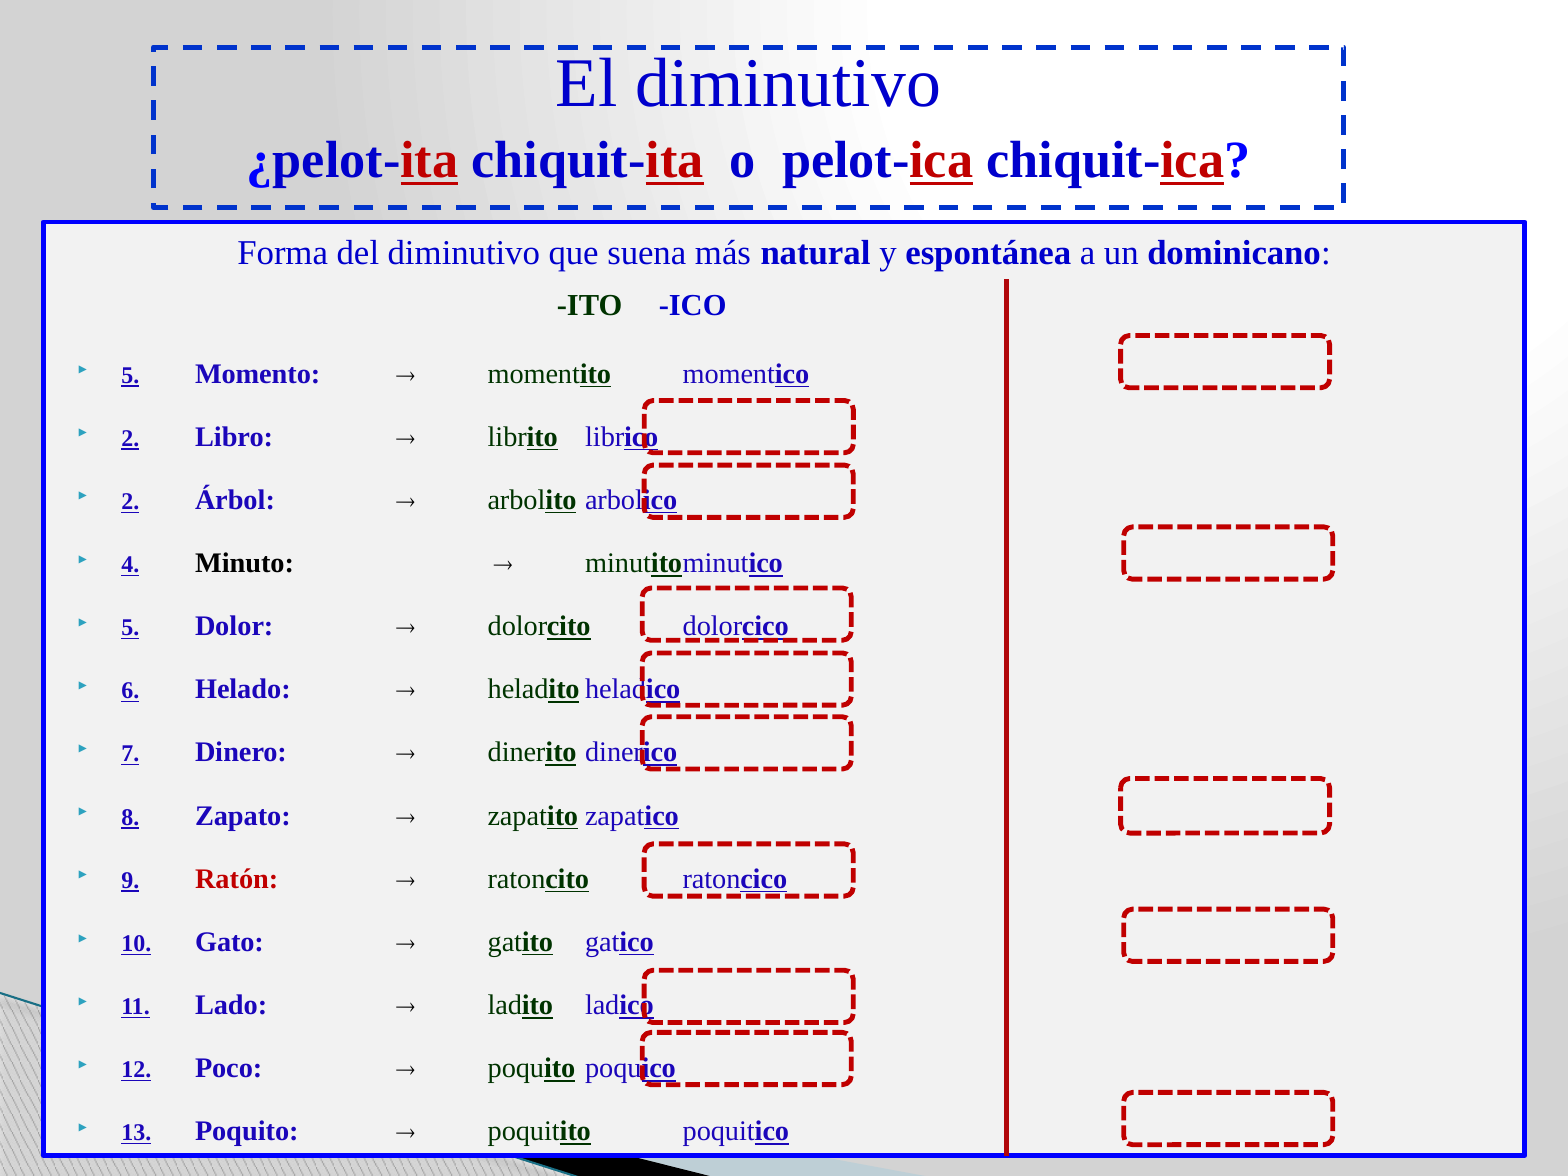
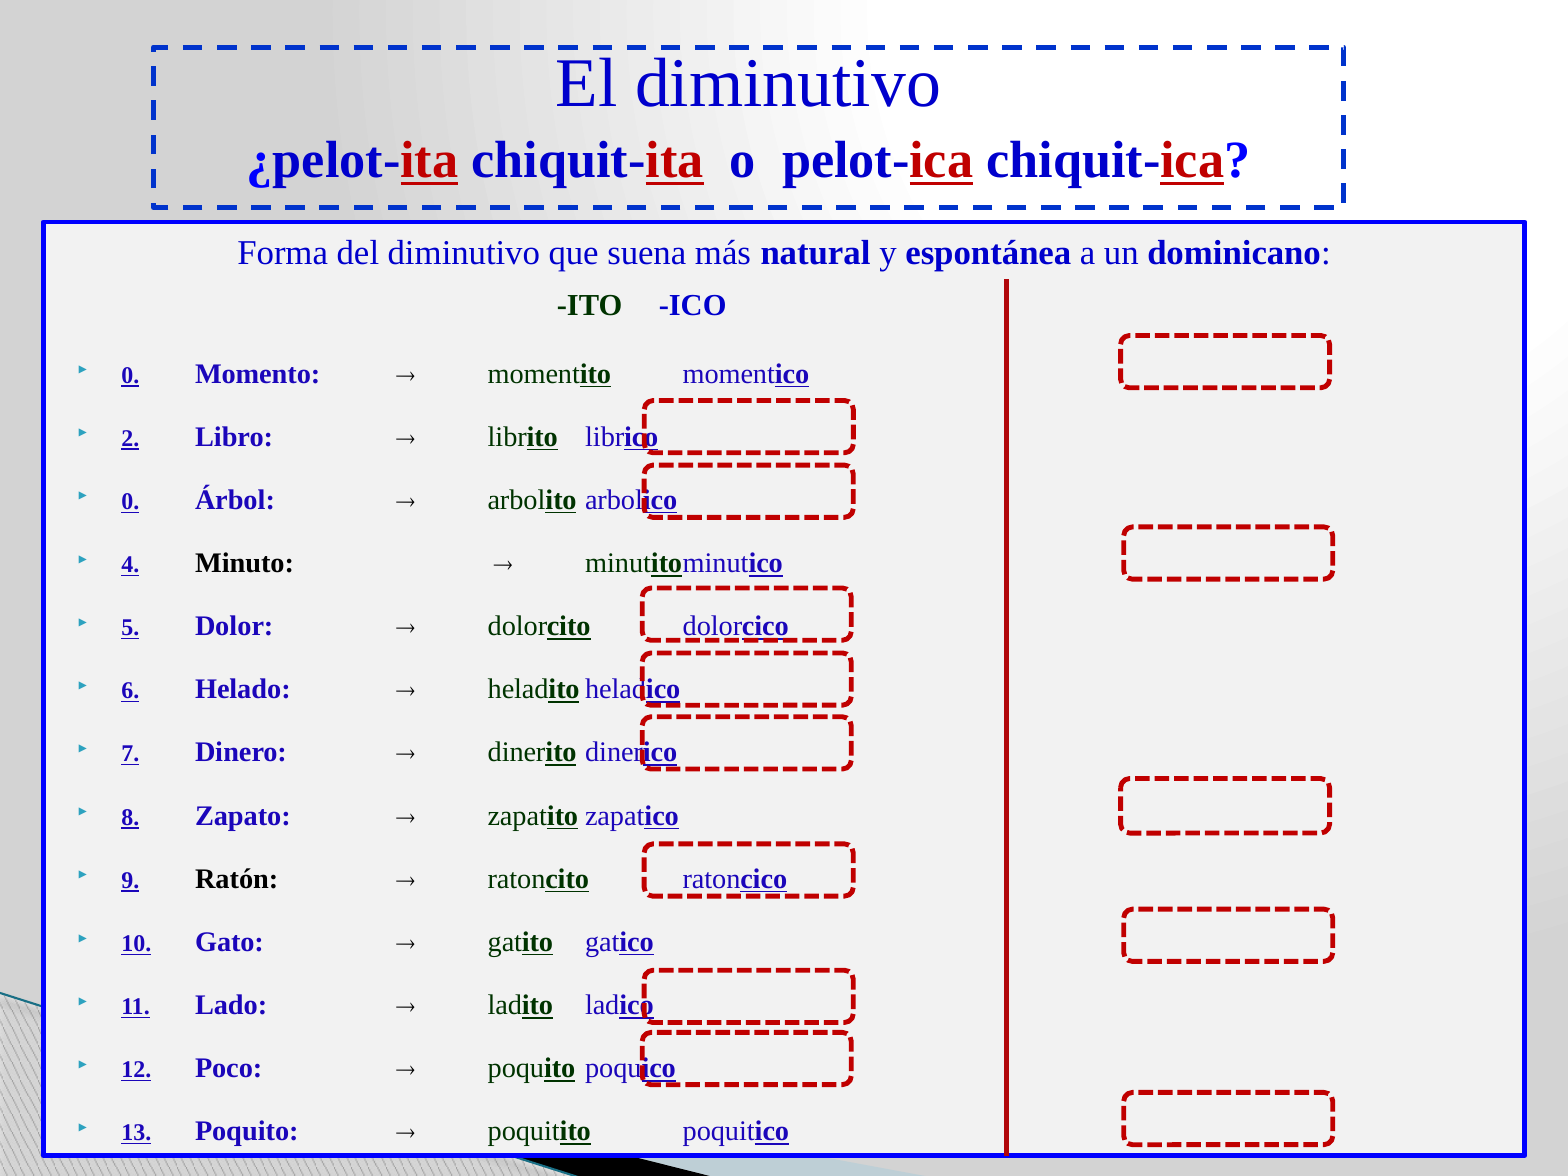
5: 5 -> 0 (130, 375)
2: 2 -> 0 (130, 501)
Ratón colour: red -> black (237, 879)
